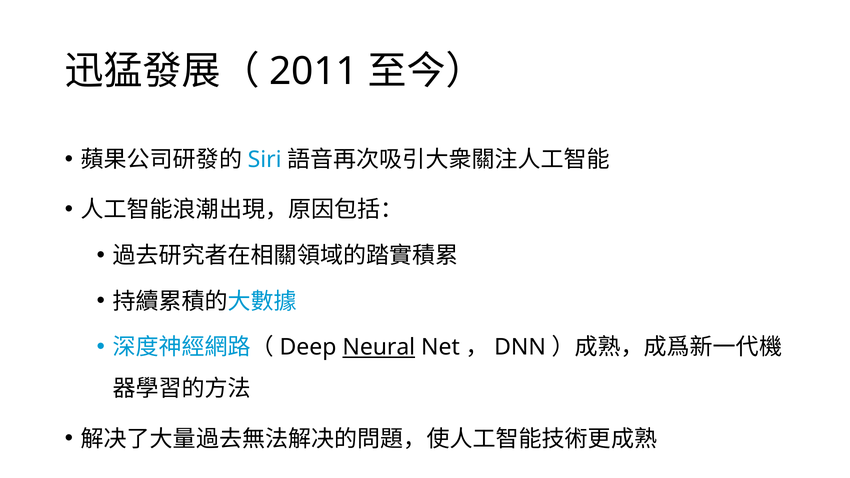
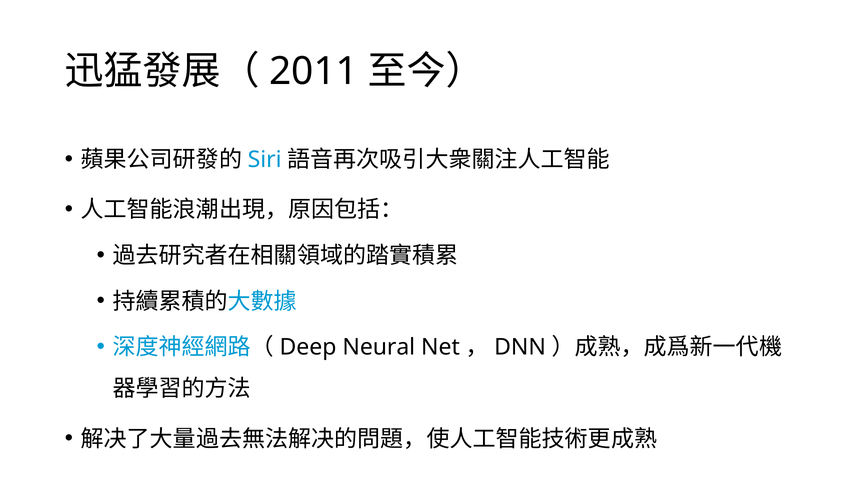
Neural underline: present -> none (379, 347)
